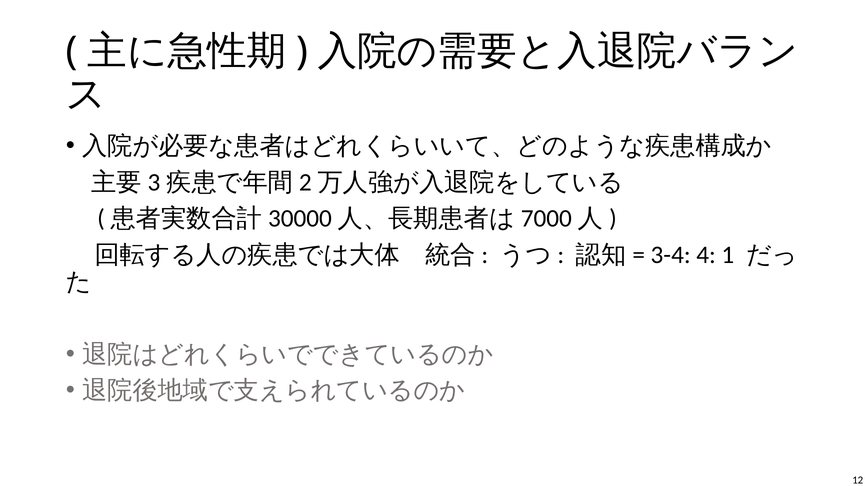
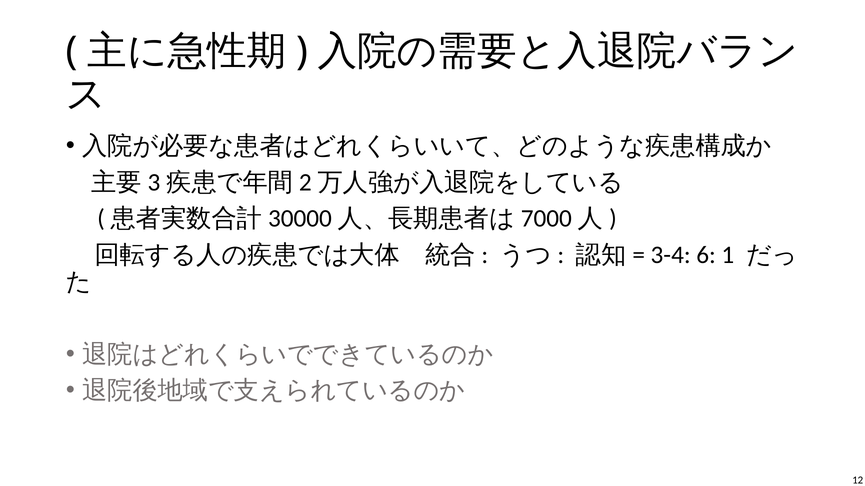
4: 4 -> 6 (706, 255)
